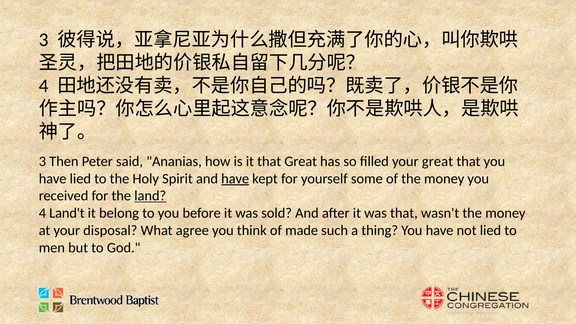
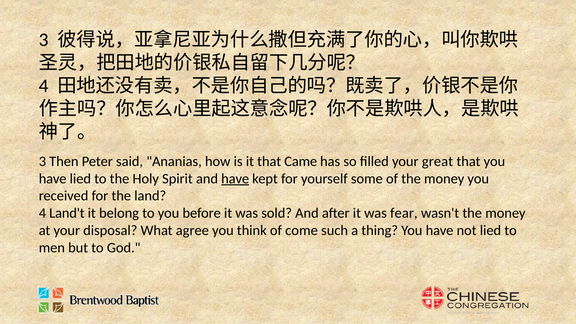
that Great: Great -> Came (301, 161)
land underline: present -> none (150, 196)
was that: that -> fear (404, 213)
made: made -> come (302, 230)
